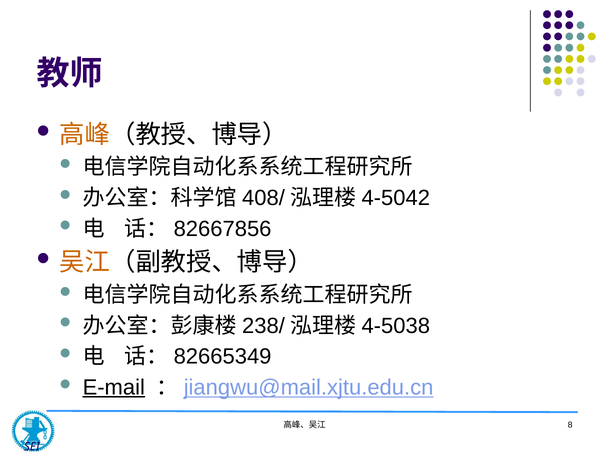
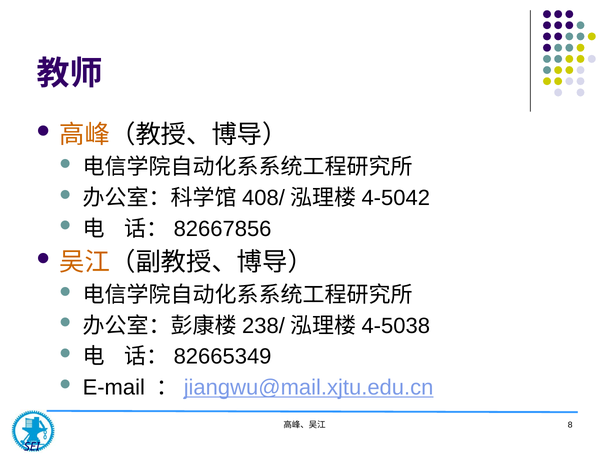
E-mail underline: present -> none (114, 387)
